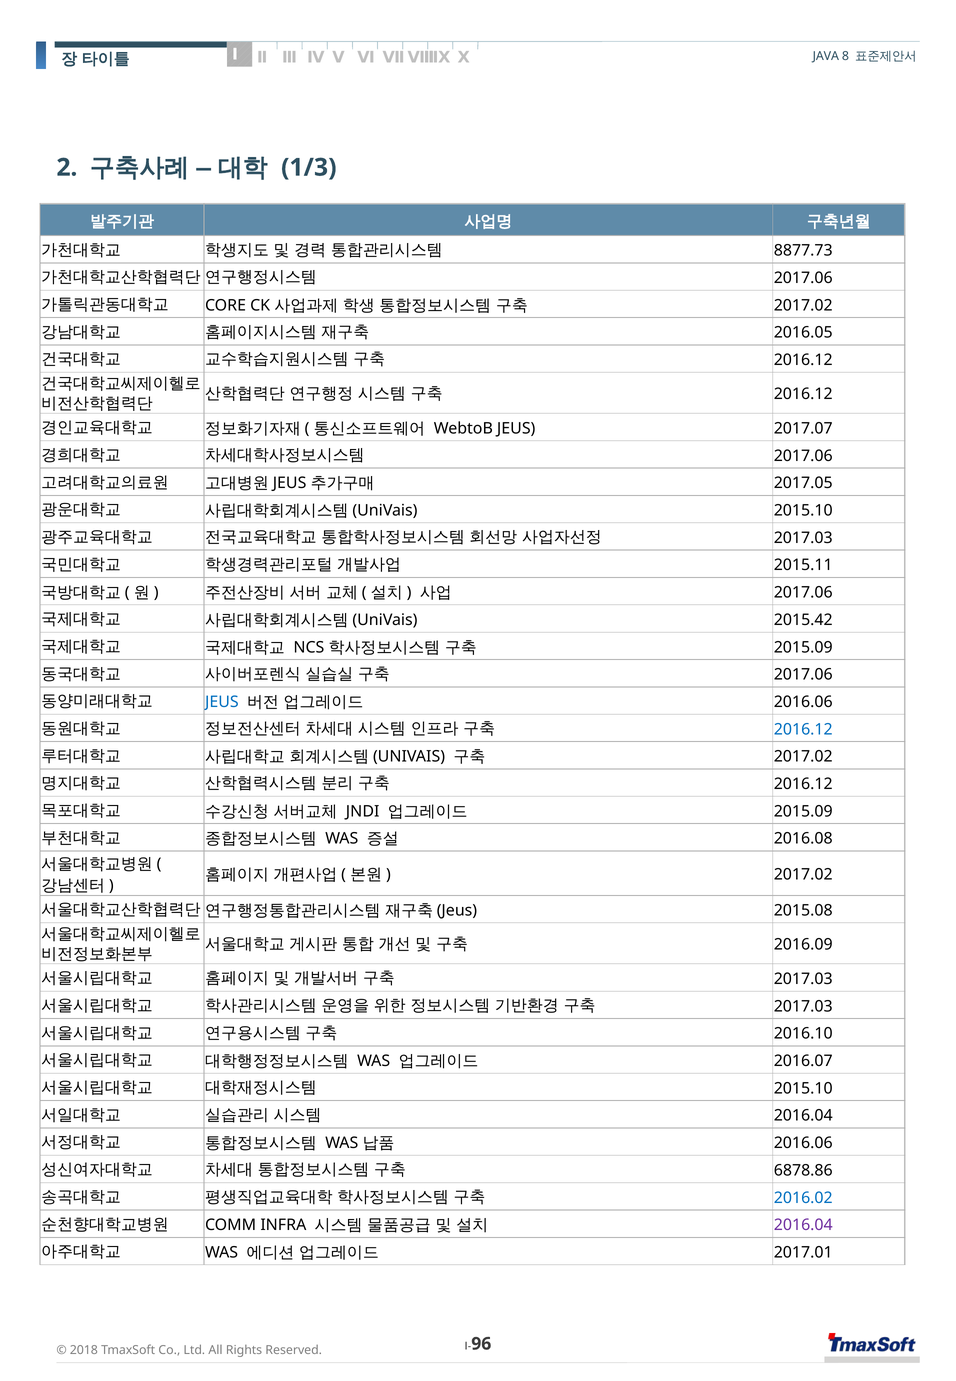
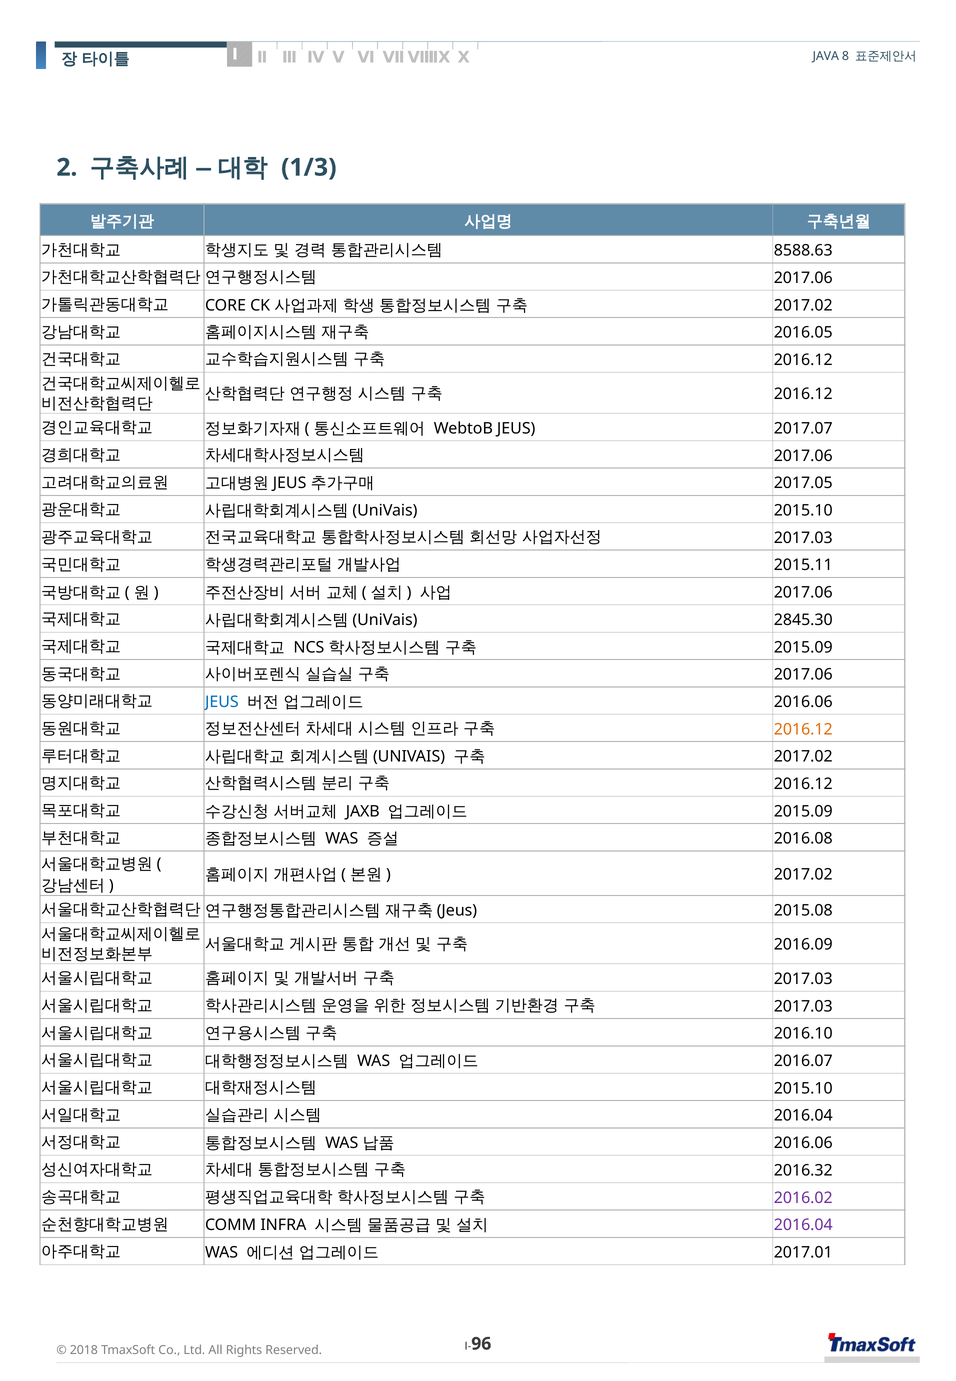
8877.73: 8877.73 -> 8588.63 (803, 251)
2015.42: 2015.42 -> 2845.30 (803, 620)
2016.12 colour: blue -> orange (803, 729)
JNDI: JNDI -> JAXB (363, 811)
6878.86: 6878.86 -> 2016.32 (803, 1170)
2016.02 colour: blue -> purple (803, 1198)
